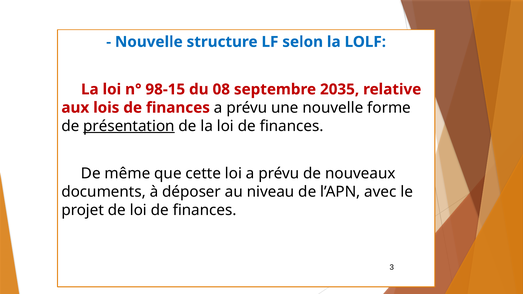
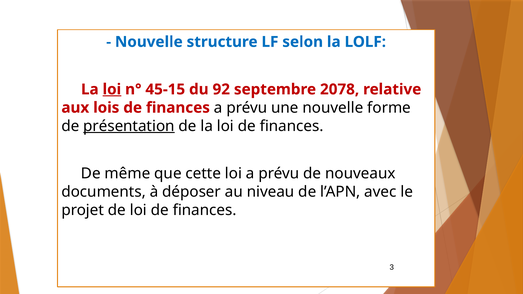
loi underline: none -> present (112, 89)
98-15: 98-15 -> 45-15 (165, 89)
08: 08 -> 92 (221, 89)
2035: 2035 -> 2078 (340, 89)
